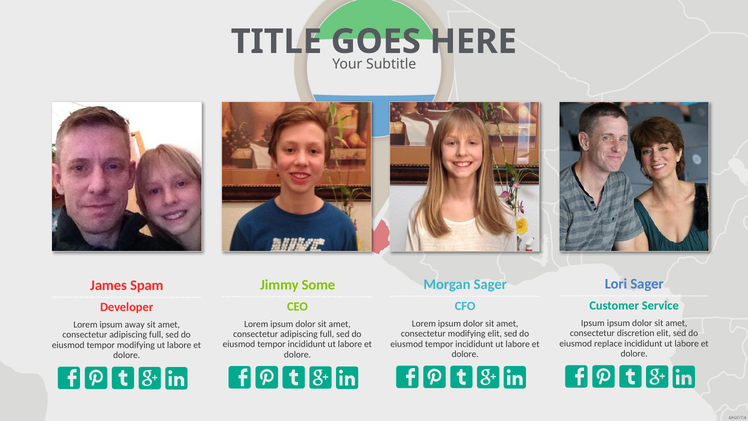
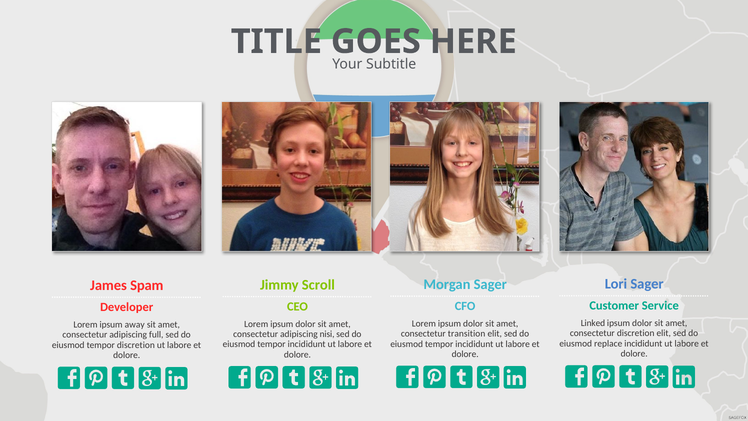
Some: Some -> Scroll (318, 285)
Ipsum: Ipsum -> Linked (593, 323)
consectetur modifying: modifying -> transition (467, 334)
full: full -> nisi (327, 334)
tempor modifying: modifying -> discretion (136, 345)
